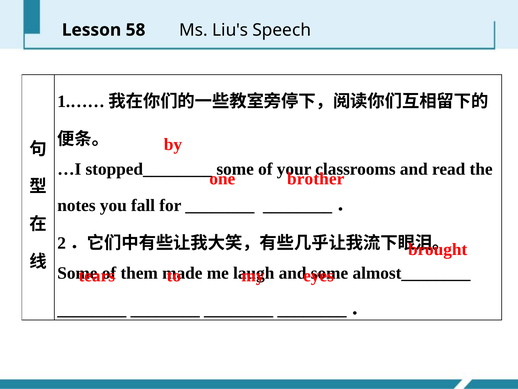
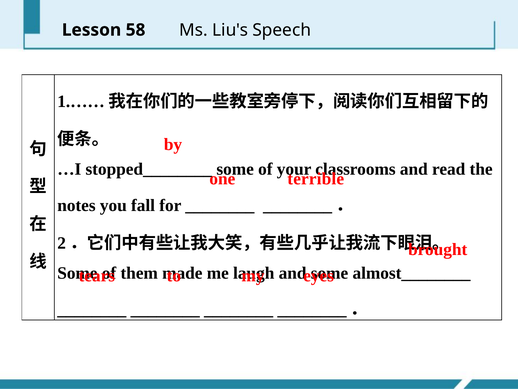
brother: brother -> terrible (316, 179)
